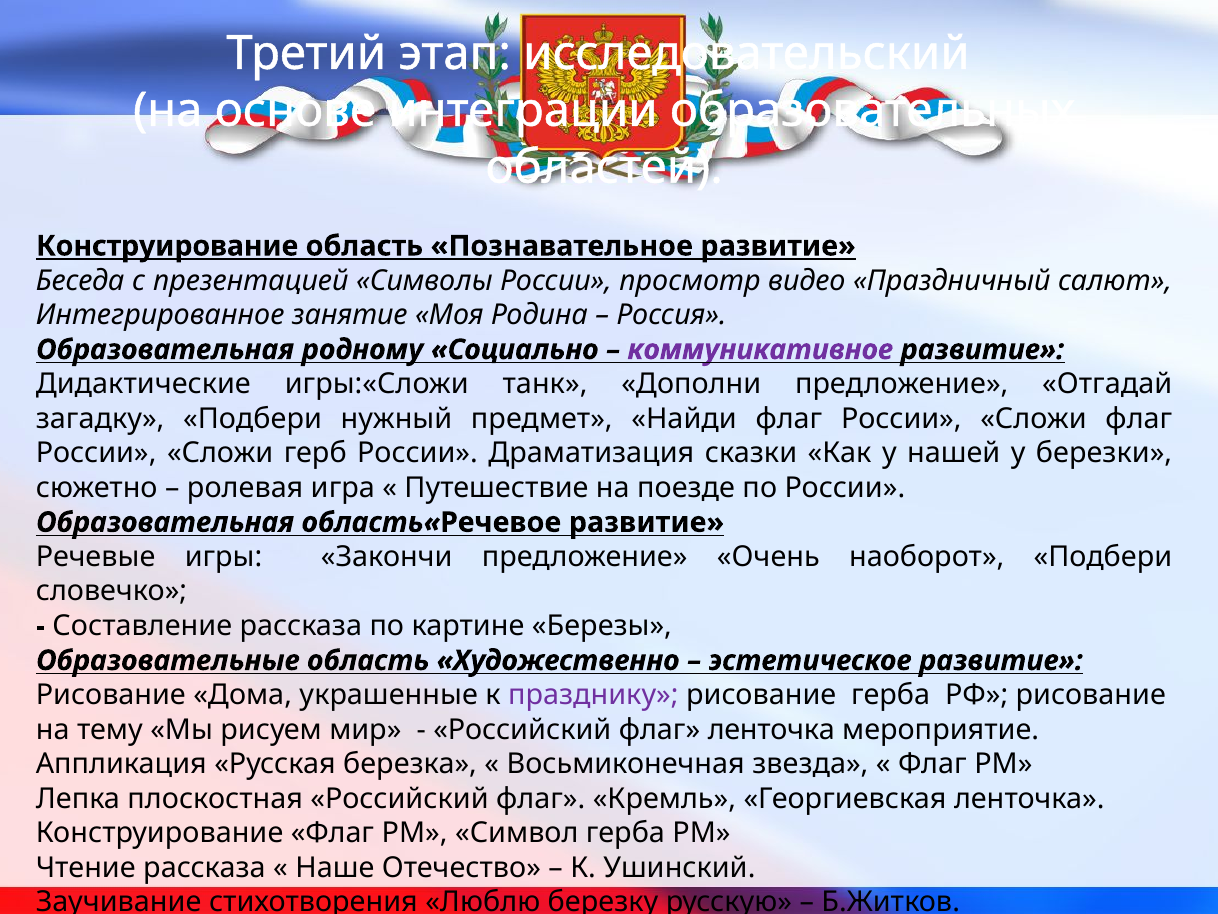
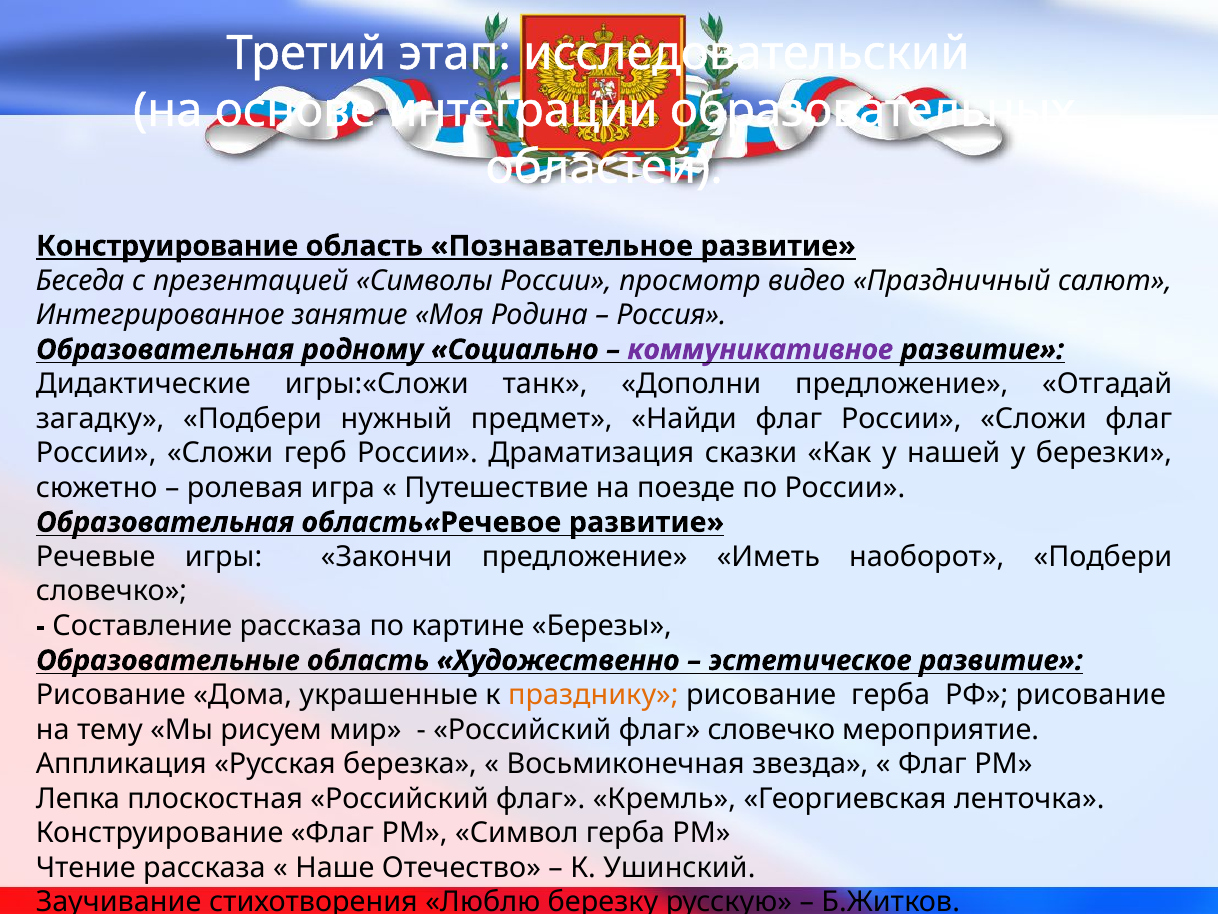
Очень: Очень -> Иметь (768, 557)
празднику colour: purple -> orange (593, 695)
флаг ленточка: ленточка -> словечко (771, 729)
